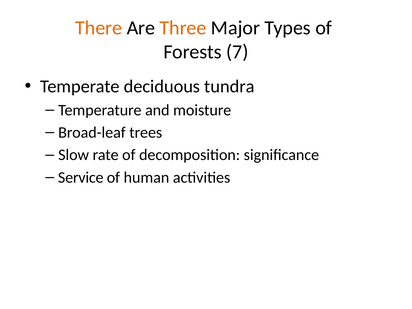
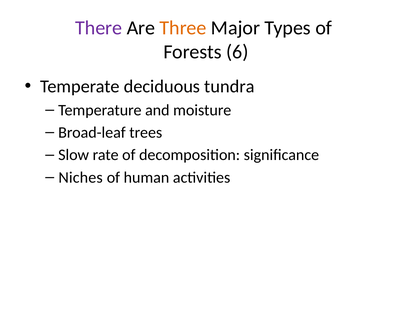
There colour: orange -> purple (99, 28)
7: 7 -> 6 (237, 52)
Service: Service -> Niches (81, 177)
